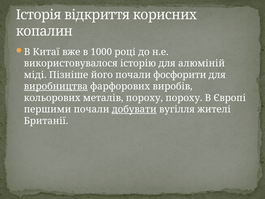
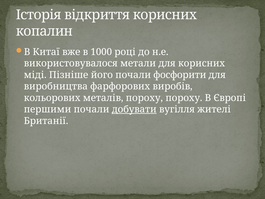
історію: історію -> метали (138, 63)
для алюміній: алюміній -> корисних (202, 63)
виробництва underline: present -> none (56, 86)
